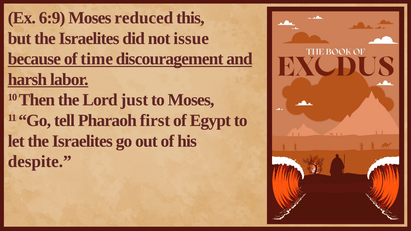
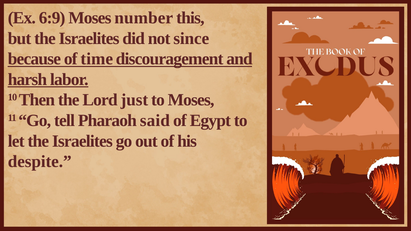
reduced: reduced -> number (144, 18)
issue: issue -> since (191, 38)
first: first -> said (155, 121)
